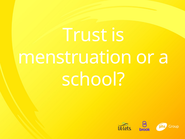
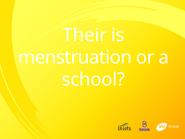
Trust: Trust -> Their (85, 35)
